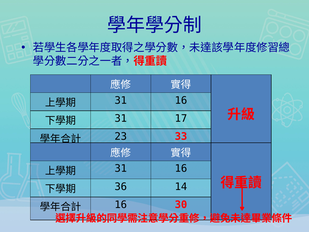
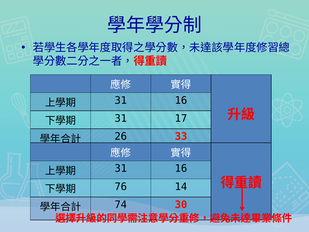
23: 23 -> 26 (121, 136)
36: 36 -> 76 (121, 186)
16: 16 -> 74 (121, 204)
